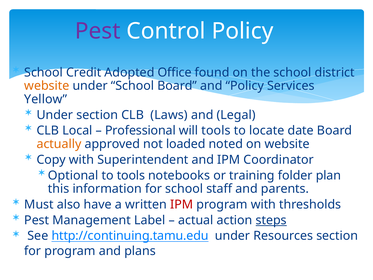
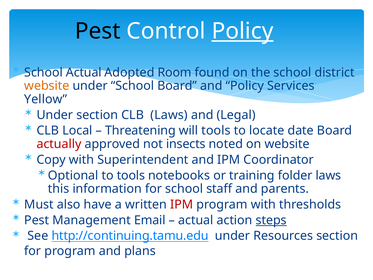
Pest colour: purple -> black (98, 31)
Policy underline: none -> present (242, 31)
School Credit: Credit -> Actual (84, 72)
Office: Office -> Room (175, 72)
Professional: Professional -> Threatening (140, 131)
actually colour: orange -> red (59, 144)
loaded: loaded -> insects (186, 144)
folder plan: plan -> laws (328, 175)
Label: Label -> Email (150, 220)
